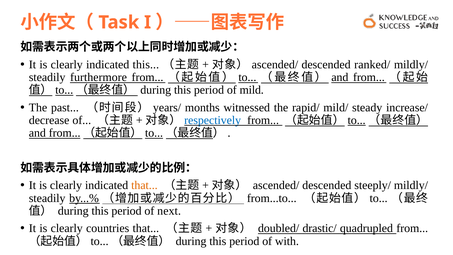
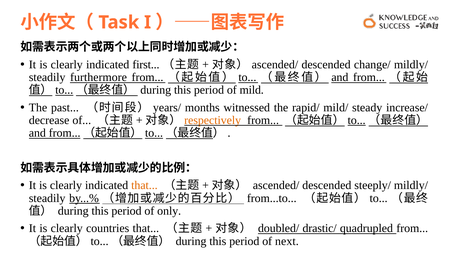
indicated this: this -> first (146, 65)
ranked/: ranked/ -> change/ (372, 65)
respectively colour: blue -> orange (213, 120)
next: next -> only (169, 211)
with: with -> next (287, 241)
